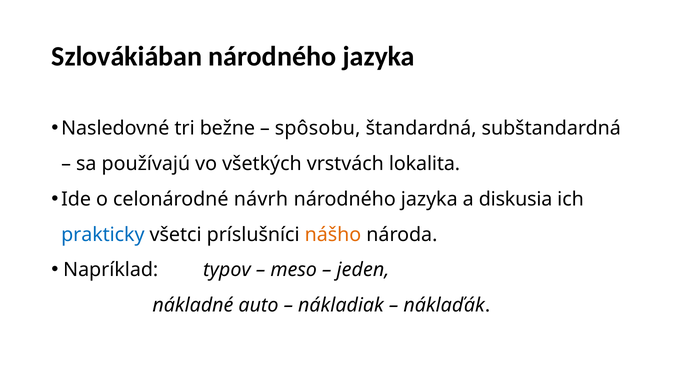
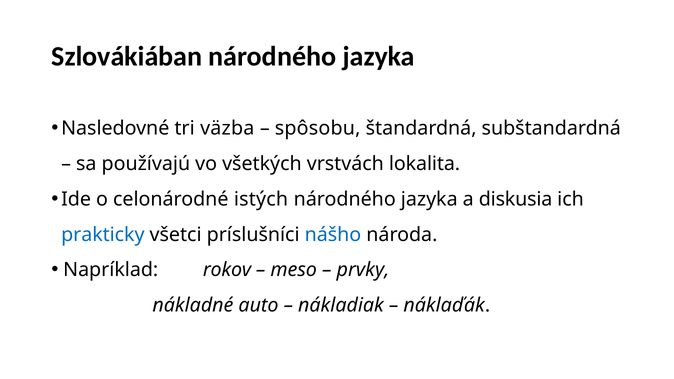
bežne: bežne -> väzba (227, 128)
návrh: návrh -> istých (261, 199)
nášho colour: orange -> blue (333, 235)
typov: typov -> rokov (227, 270)
jeden: jeden -> prvky (363, 270)
